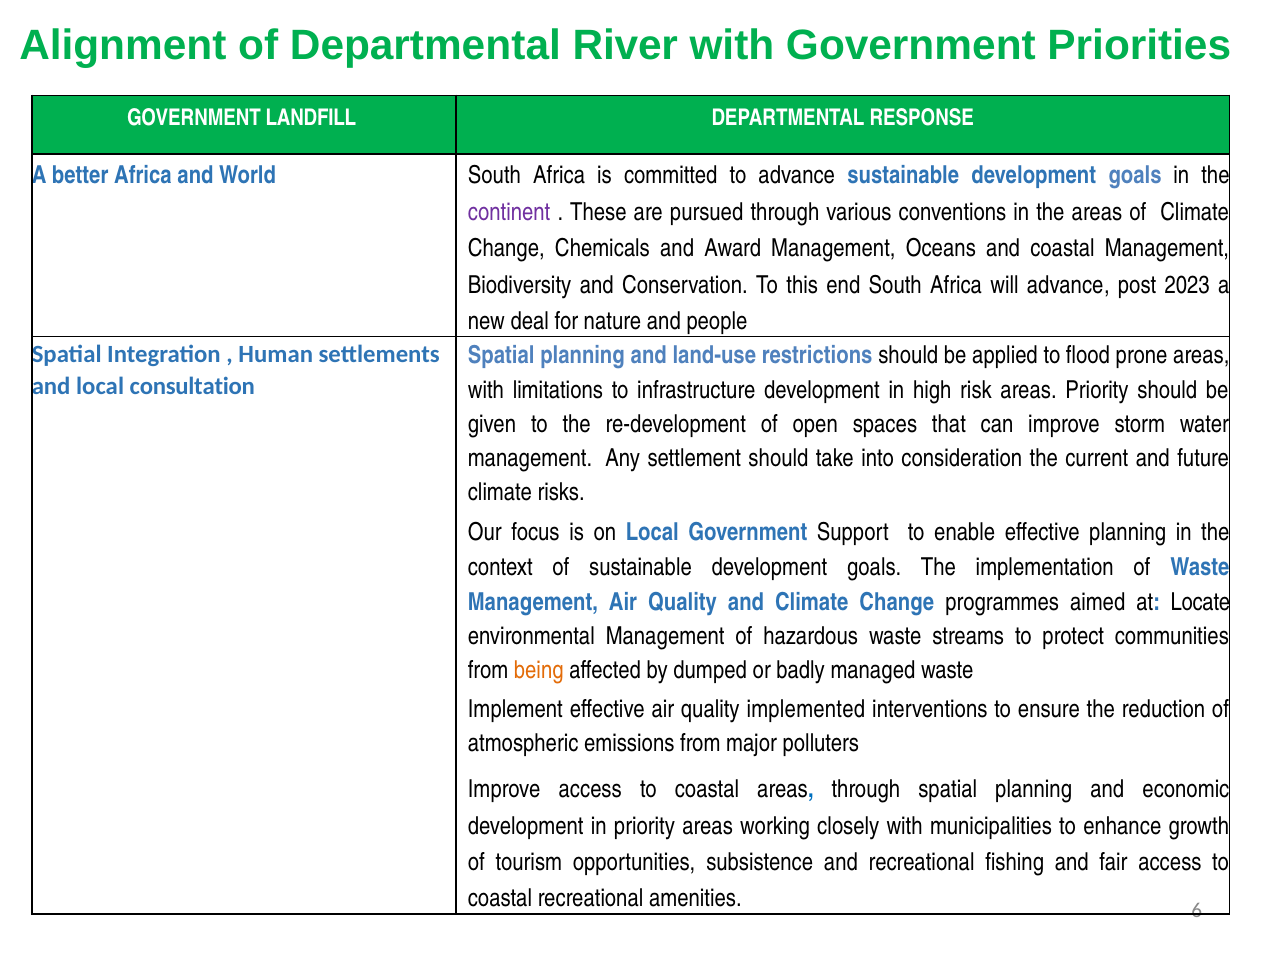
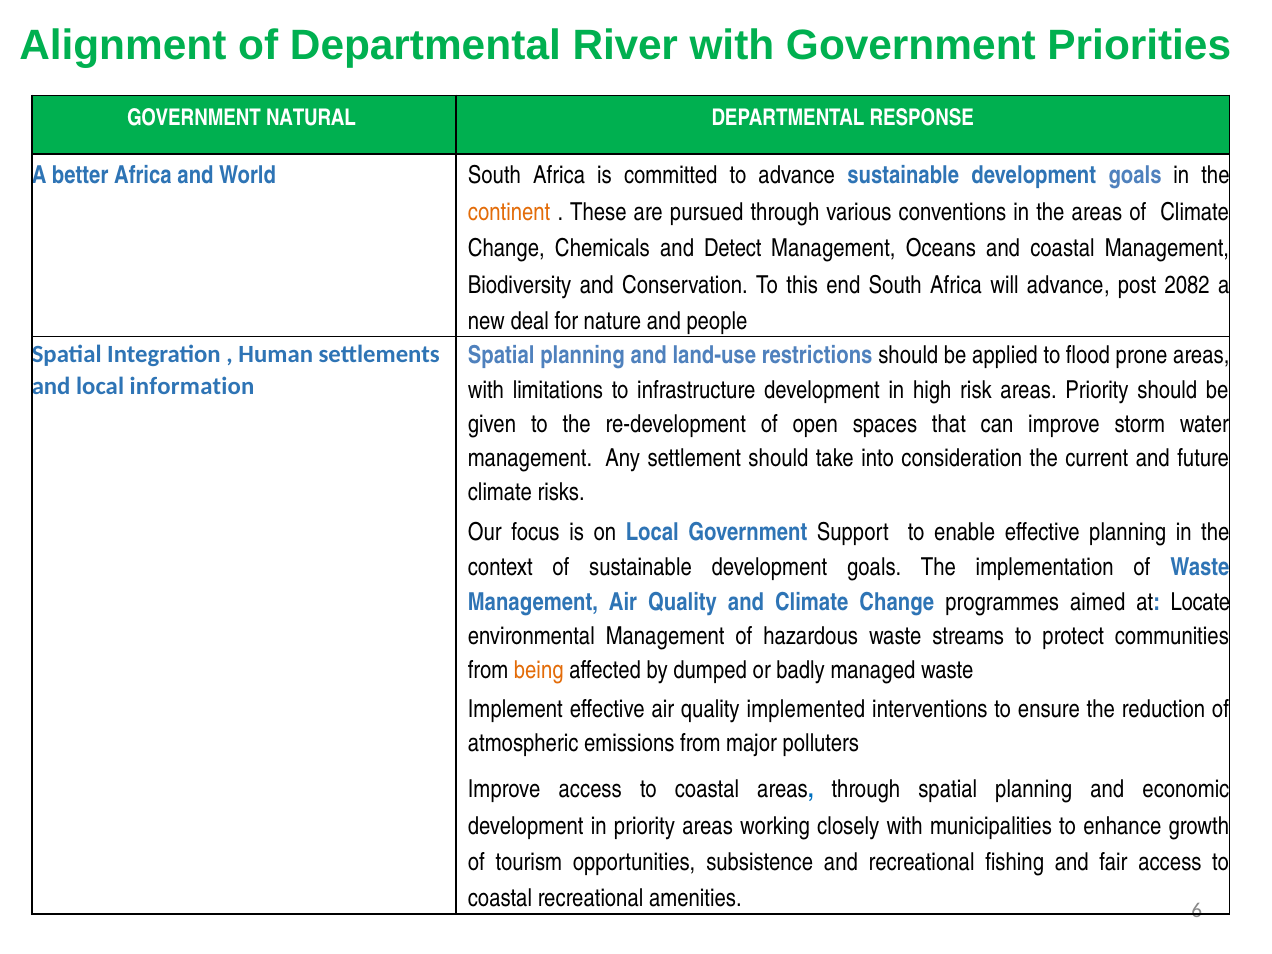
LANDFILL: LANDFILL -> NATURAL (311, 118)
continent colour: purple -> orange (509, 212)
Award: Award -> Detect (733, 249)
2023: 2023 -> 2082 (1187, 285)
consultation: consultation -> information (192, 386)
